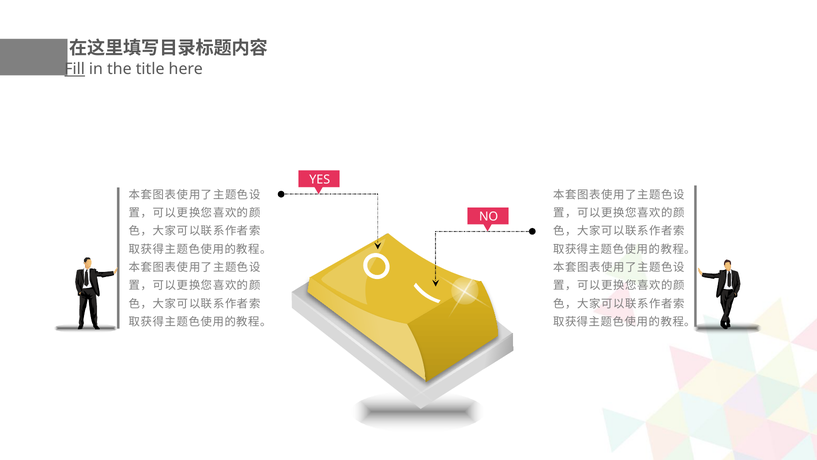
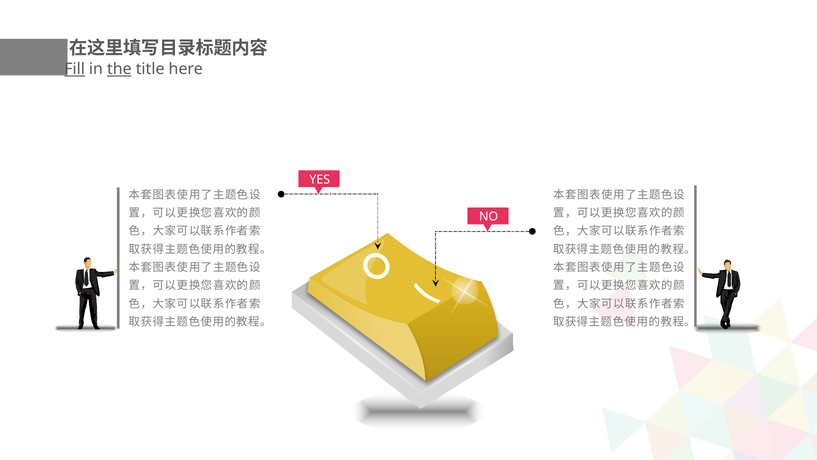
the underline: none -> present (119, 69)
